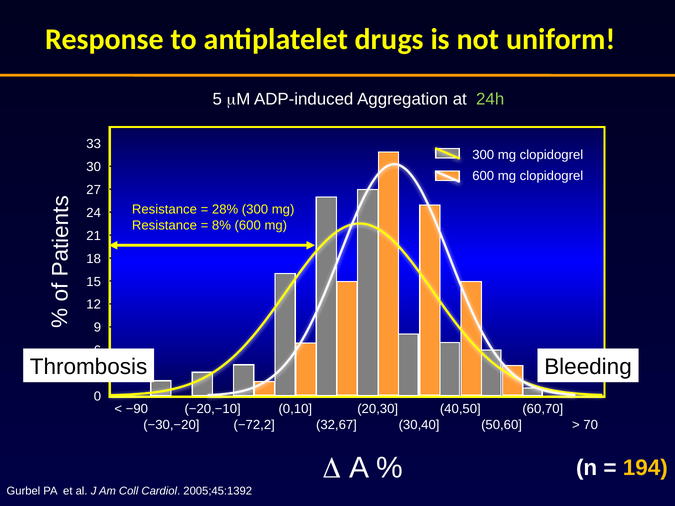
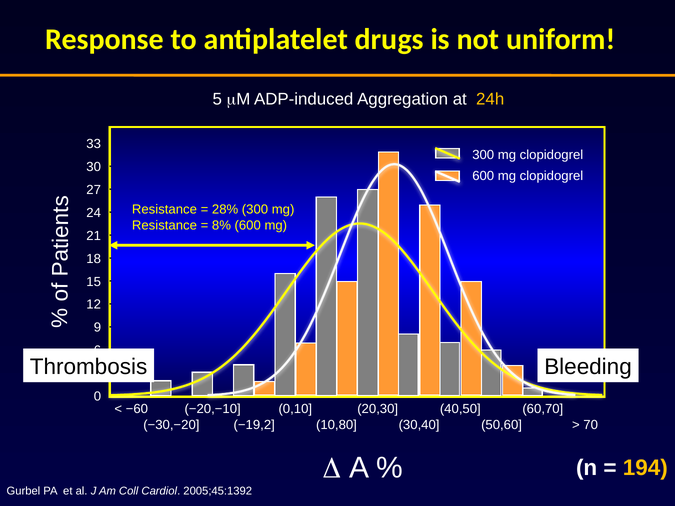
24h colour: light green -> yellow (490, 99)
−90: −90 -> −60 (137, 409)
−72,2: −72,2 -> −19,2 (254, 425)
32,67: 32,67 -> 10,80 (336, 425)
